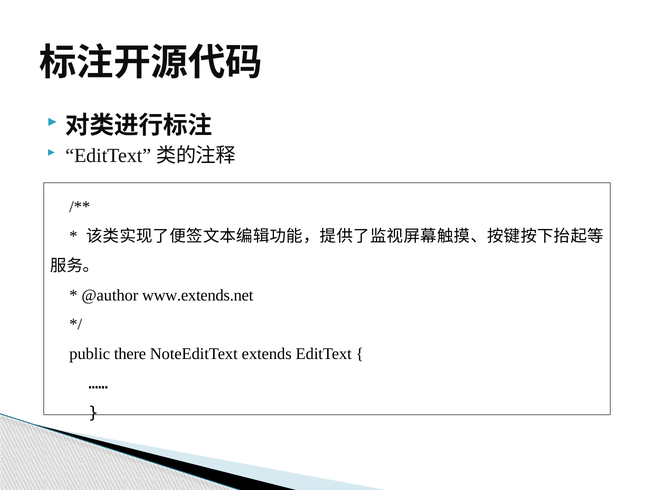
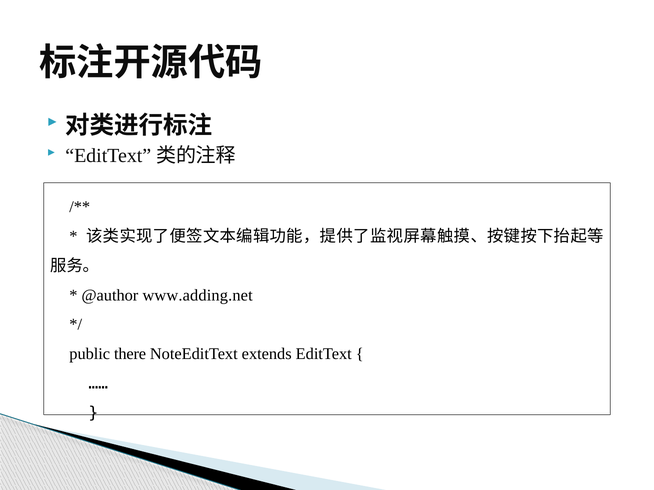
www.extends.net: www.extends.net -> www.adding.net (198, 295)
